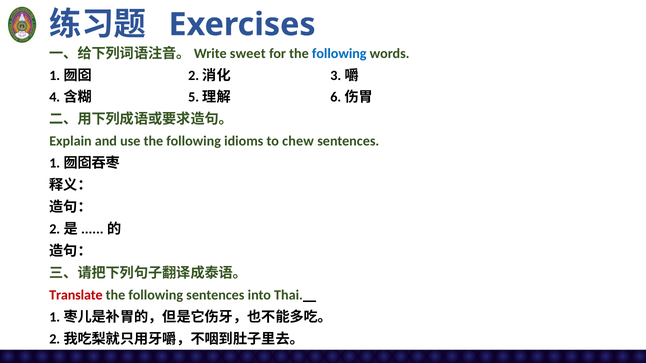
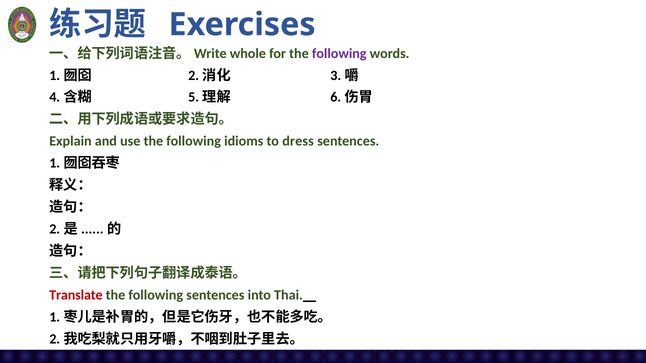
sweet: sweet -> whole (248, 53)
following colour: blue -> purple (339, 53)
chew: chew -> dress (298, 141)
